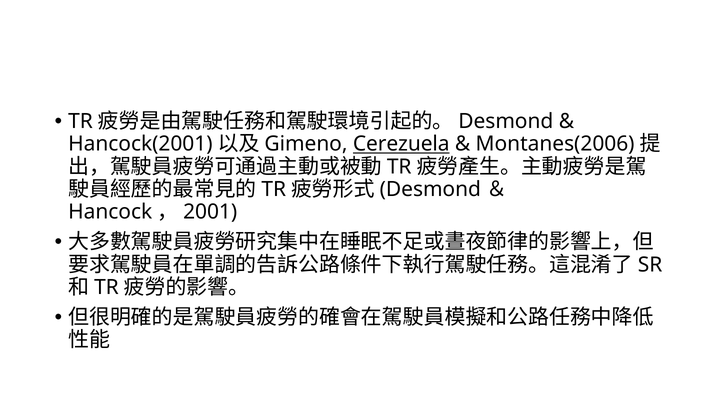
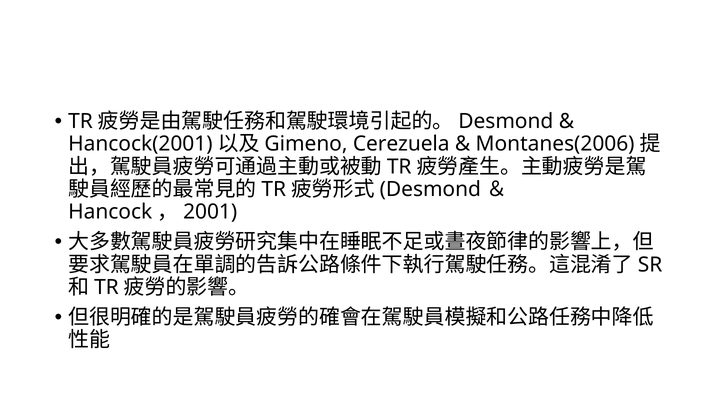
Cerezuela underline: present -> none (401, 144)
